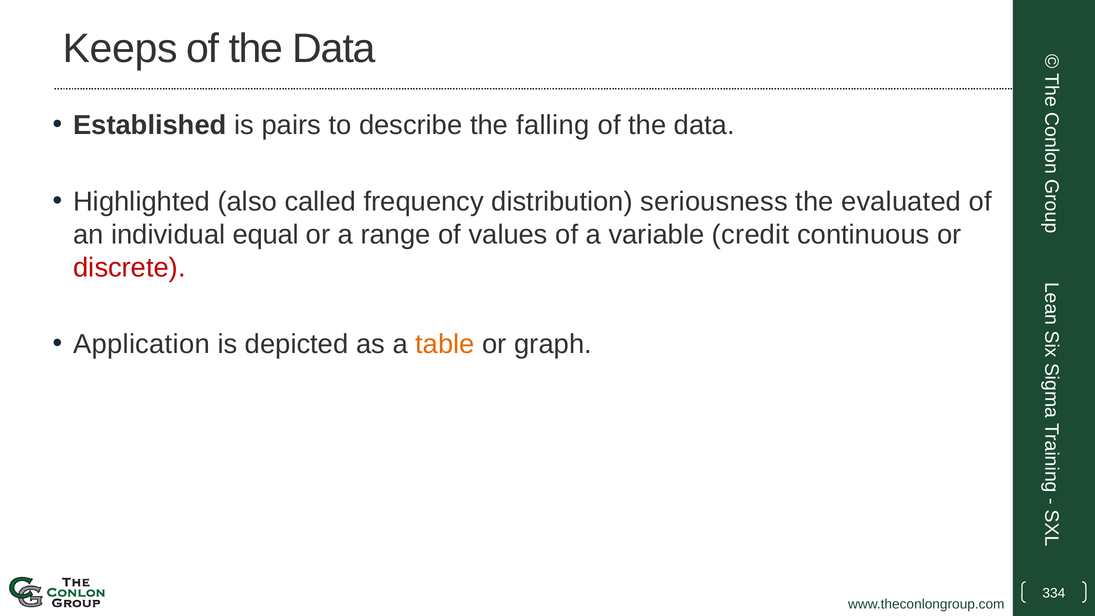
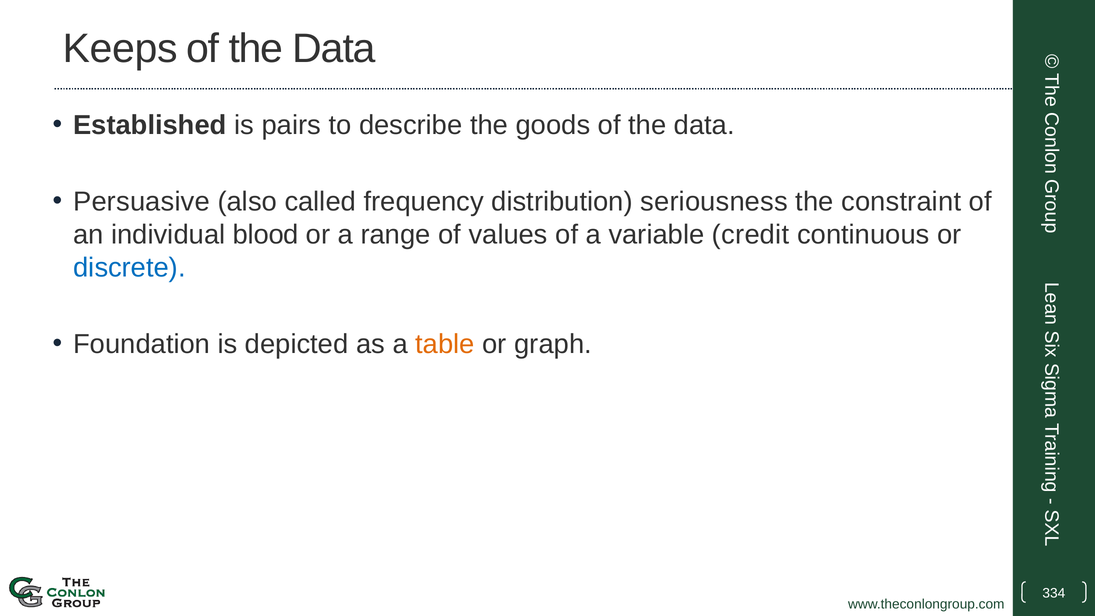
falling: falling -> goods (553, 125)
Highlighted: Highlighted -> Persuasive (142, 202)
evaluated: evaluated -> constraint (901, 202)
equal: equal -> blood (266, 235)
discrete colour: red -> blue (129, 267)
Application: Application -> Foundation (142, 344)
